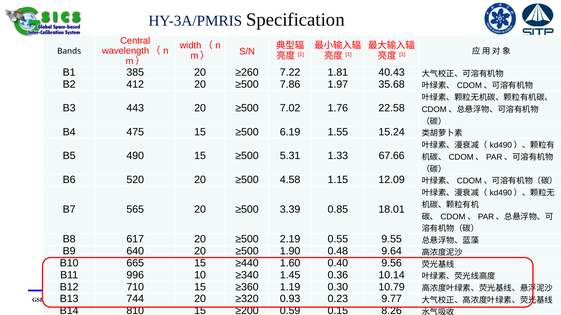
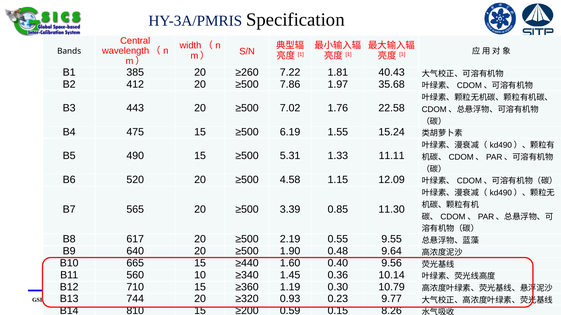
67.66: 67.66 -> 11.11 (392, 156)
18.01: 18.01 -> 11.30 (392, 210)
996: 996 -> 560 (135, 275)
